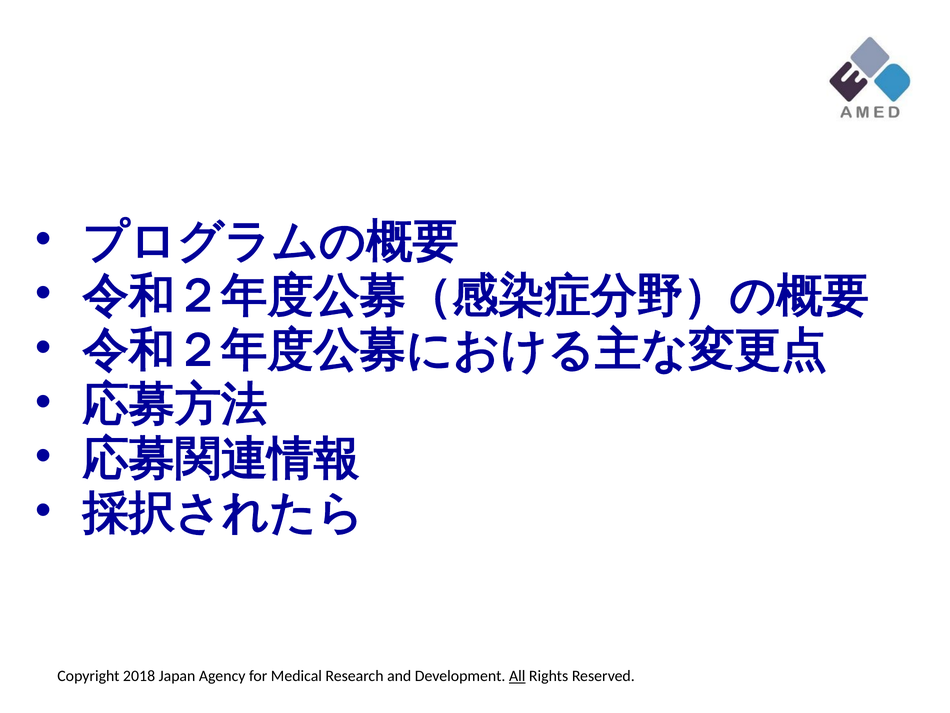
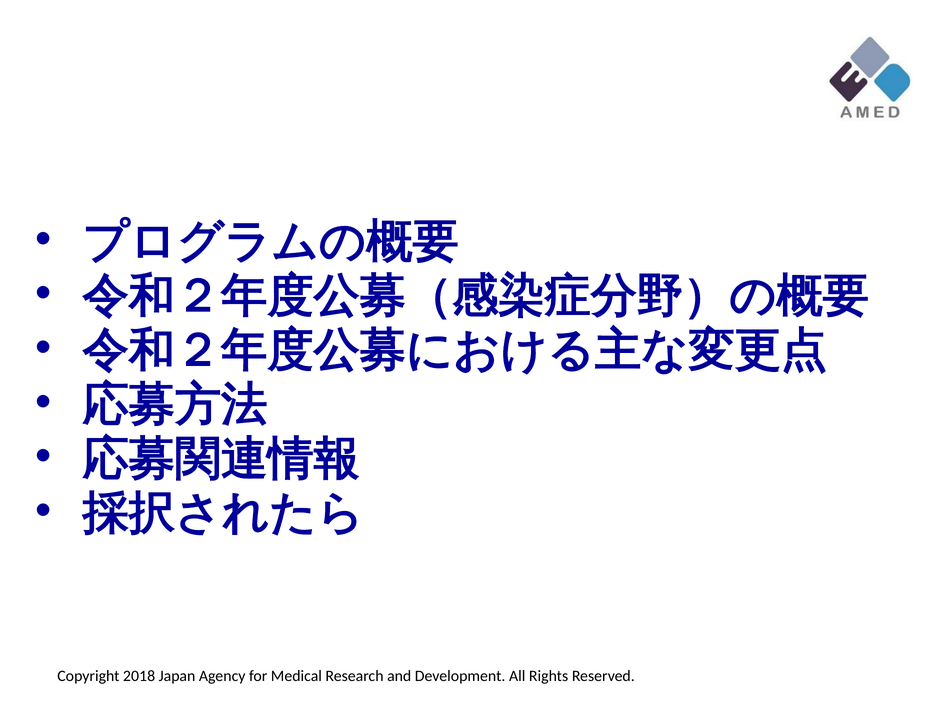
All underline: present -> none (517, 676)
